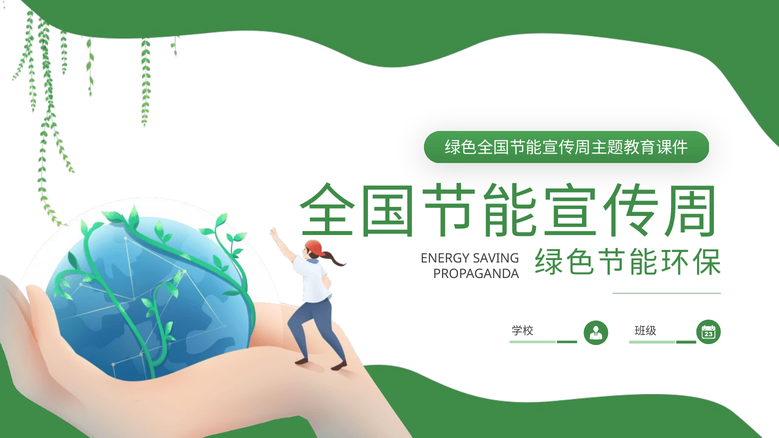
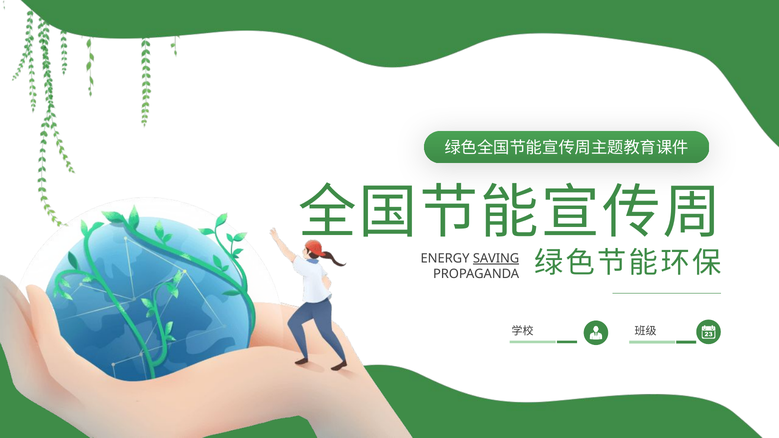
SAVING underline: none -> present (496, 258)
